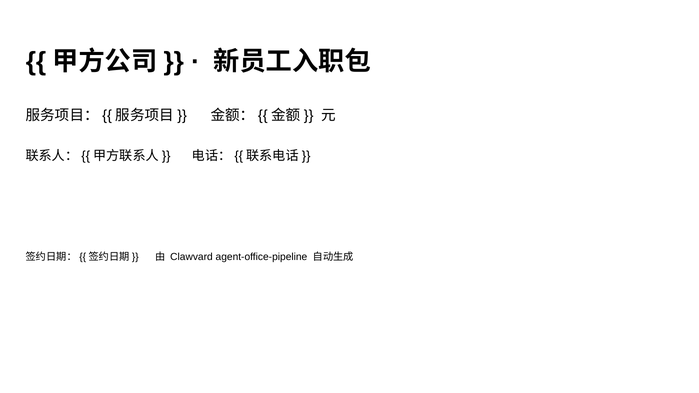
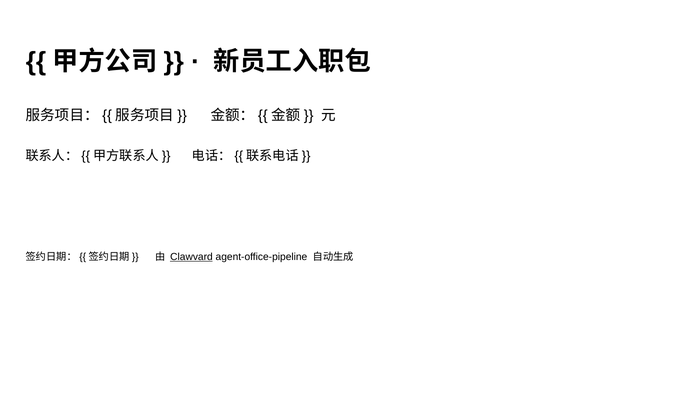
Clawvard underline: none -> present (191, 257)
